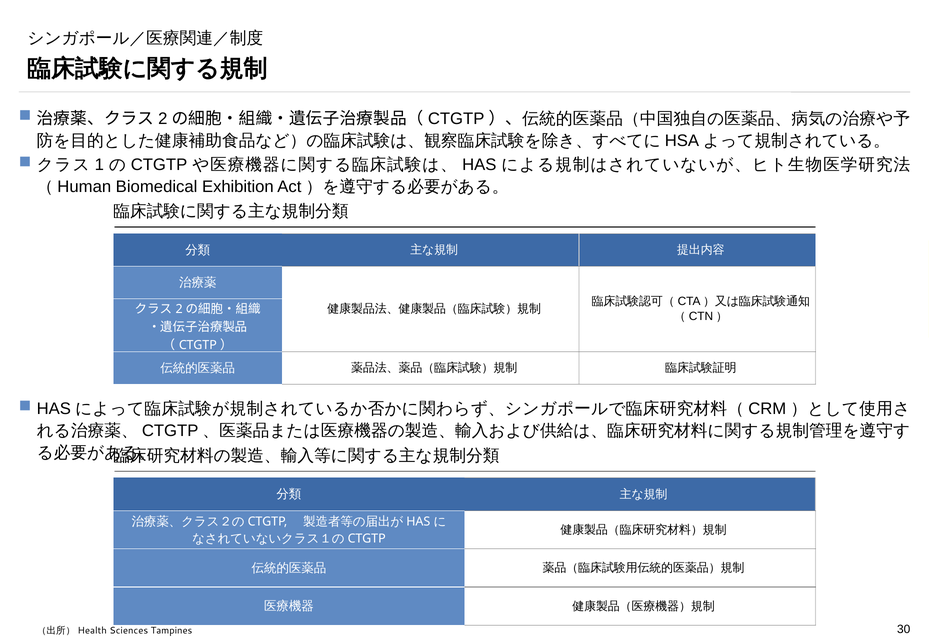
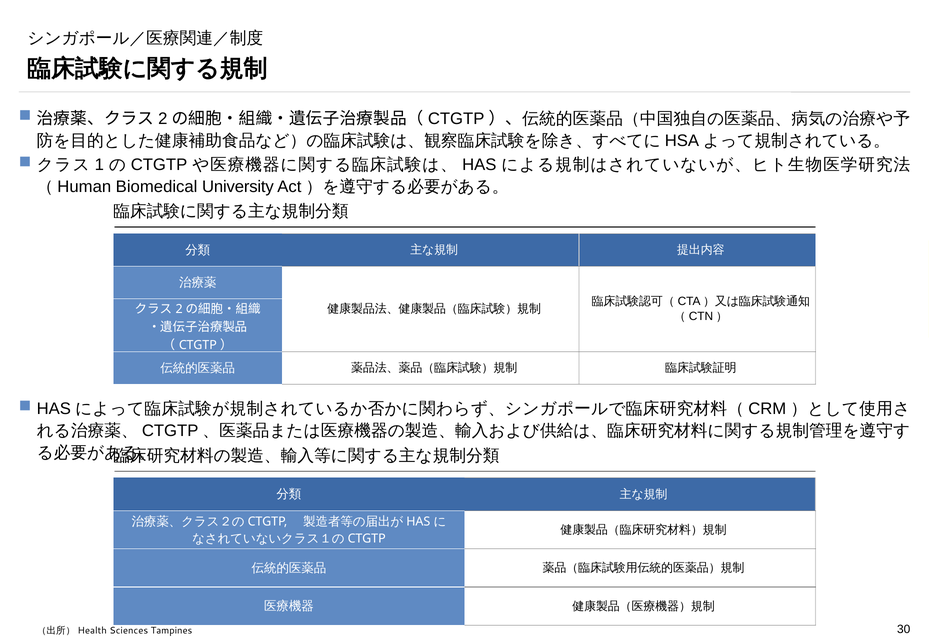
Exhibition: Exhibition -> University (238, 187)
